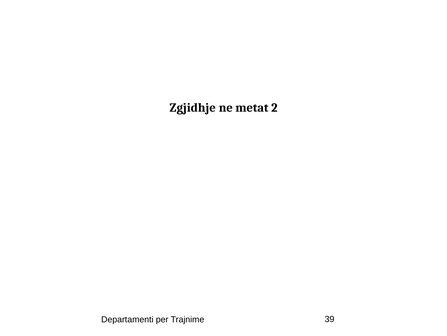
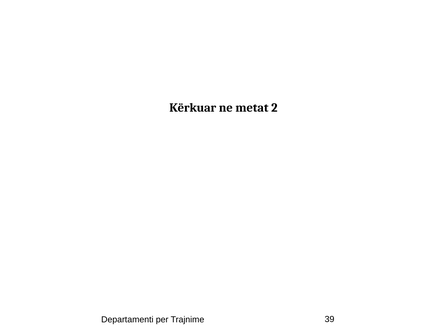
Zgjidhje: Zgjidhje -> Kërkuar (193, 107)
